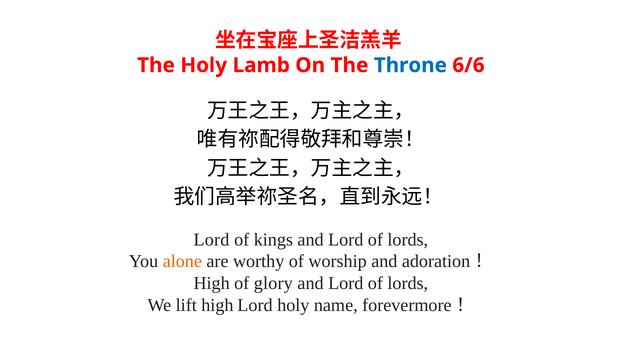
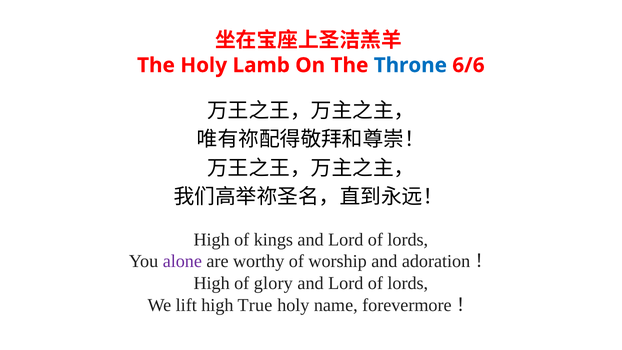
Lord: Lord -> High (212, 240)
alone colour: orange -> purple (182, 261)
high Lord: Lord -> True (255, 305)
